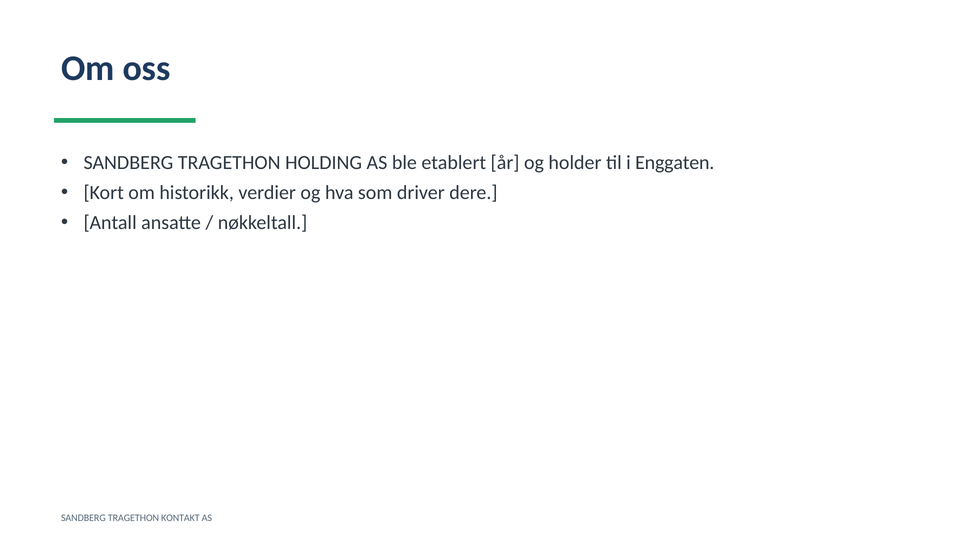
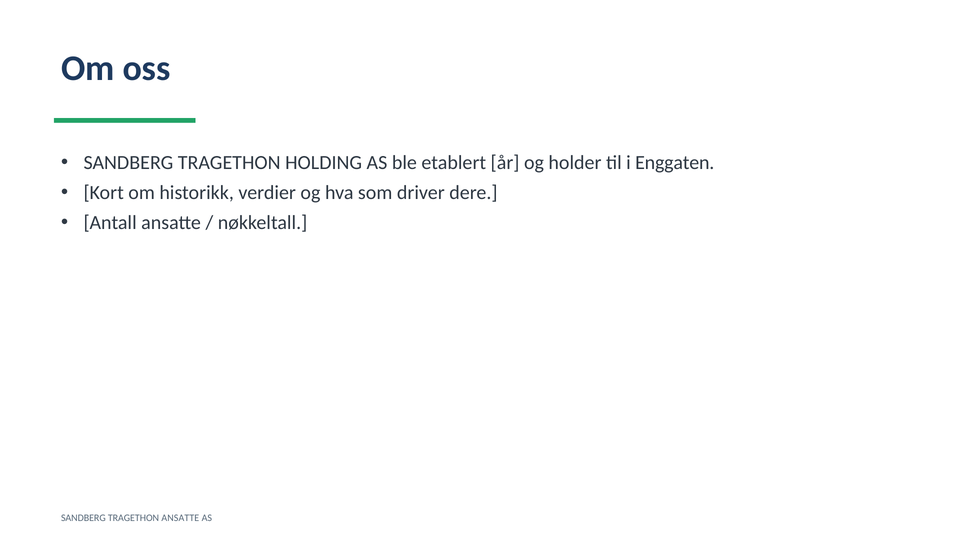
TRAGETHON KONTAKT: KONTAKT -> ANSATTE (180, 518)
